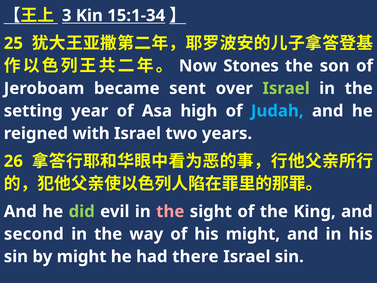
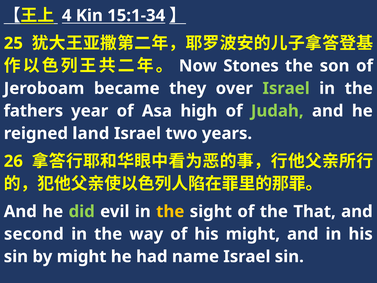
3: 3 -> 4 (67, 16)
sent: sent -> they (188, 88)
setting: setting -> fathers (33, 111)
Judah colour: light blue -> light green (277, 111)
with: with -> land (91, 133)
the colour: pink -> yellow (170, 211)
King: King -> That (315, 211)
there: there -> name (195, 256)
